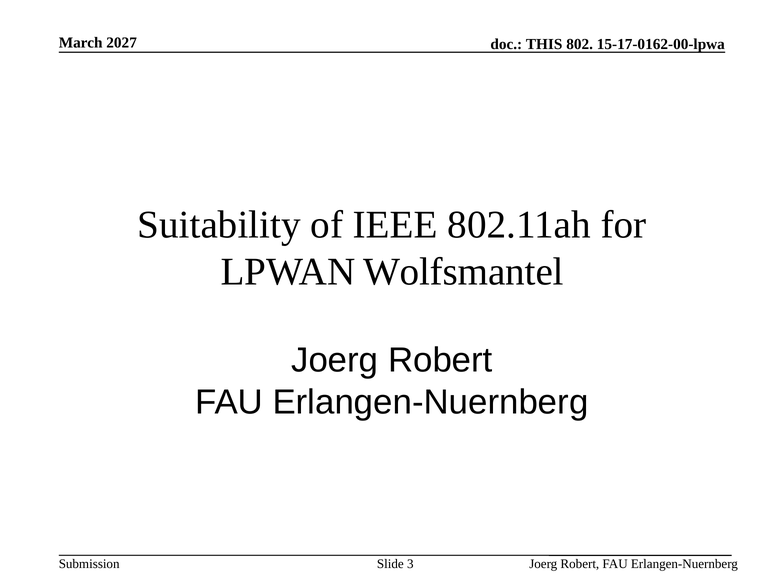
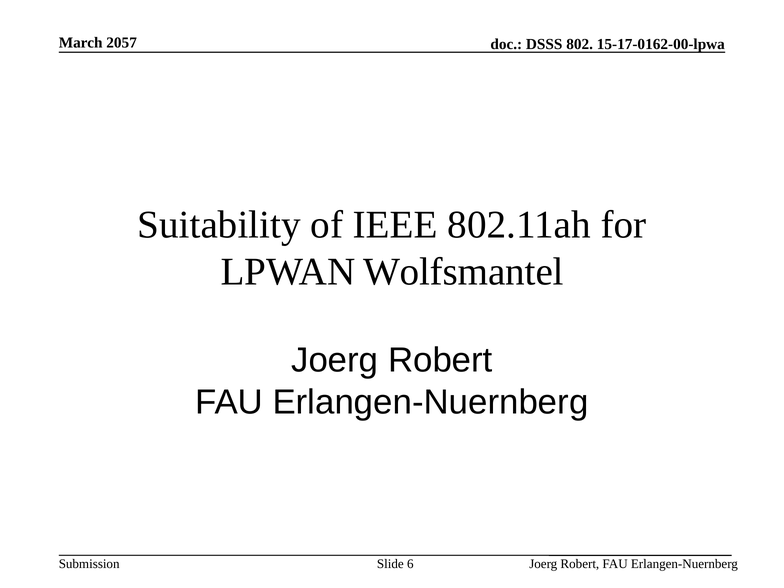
2027: 2027 -> 2057 (122, 43)
THIS: THIS -> DSSS (544, 44)
3: 3 -> 6 (410, 564)
